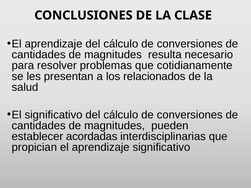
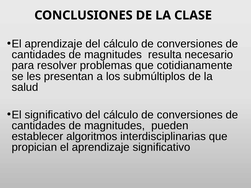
relacionados: relacionados -> submúltiplos (154, 76)
acordadas: acordadas -> algoritmos (92, 137)
